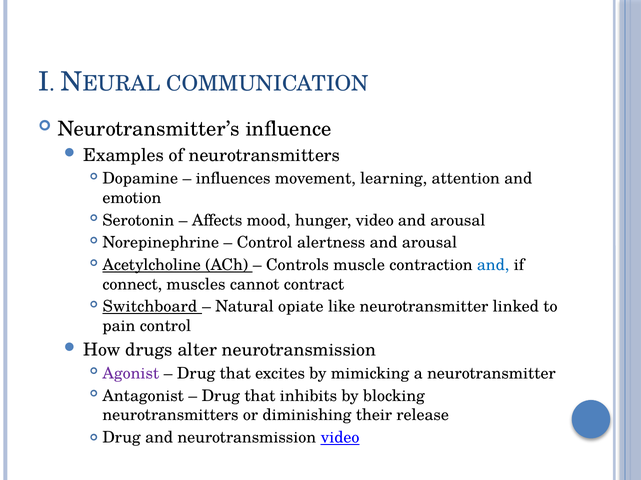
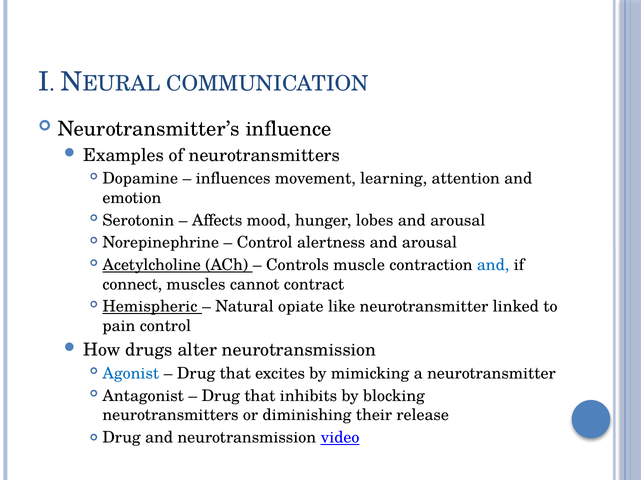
hunger video: video -> lobes (375, 221)
Switchboard: Switchboard -> Hemispheric (150, 307)
Agonist colour: purple -> blue (131, 374)
